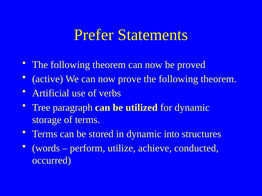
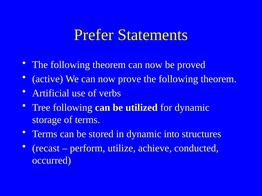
Tree paragraph: paragraph -> following (73, 108)
words: words -> recast (46, 149)
